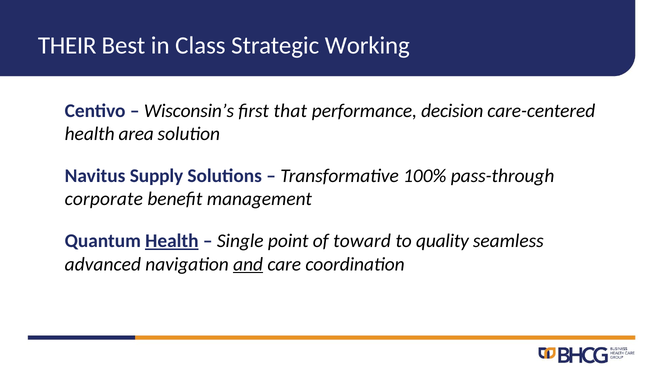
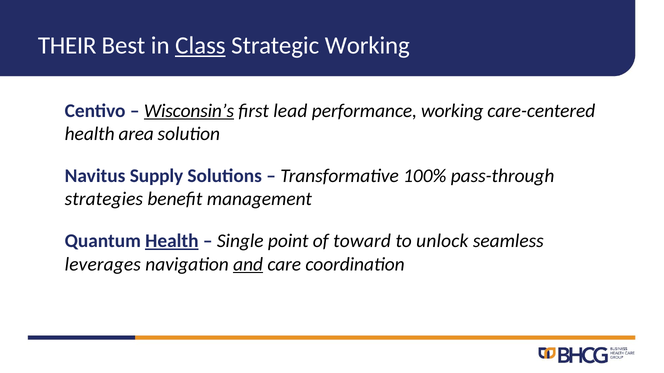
Class underline: none -> present (200, 45)
Wisconsin’s underline: none -> present (189, 111)
that: that -> lead (290, 111)
performance decision: decision -> working (452, 111)
corporate: corporate -> strategies (104, 199)
quality: quality -> unlock (442, 241)
advanced: advanced -> leverages (103, 265)
